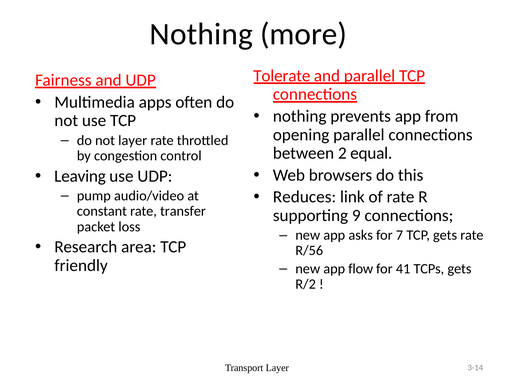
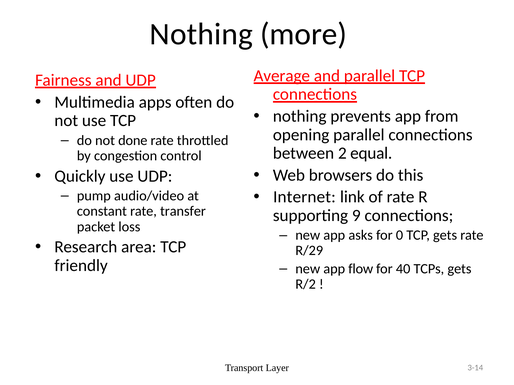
Tolerate: Tolerate -> Average (282, 76)
not layer: layer -> done (133, 141)
Leaving: Leaving -> Quickly (80, 176)
Reduces: Reduces -> Internet (304, 197)
7: 7 -> 0 (399, 236)
R/56: R/56 -> R/29 (309, 251)
41: 41 -> 40 (403, 269)
